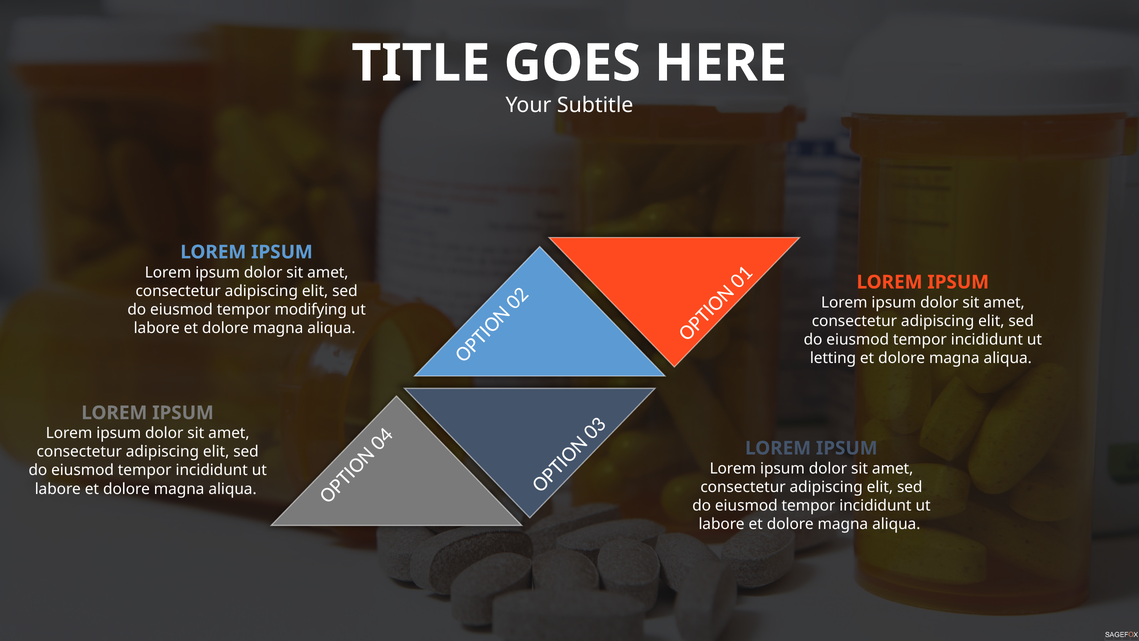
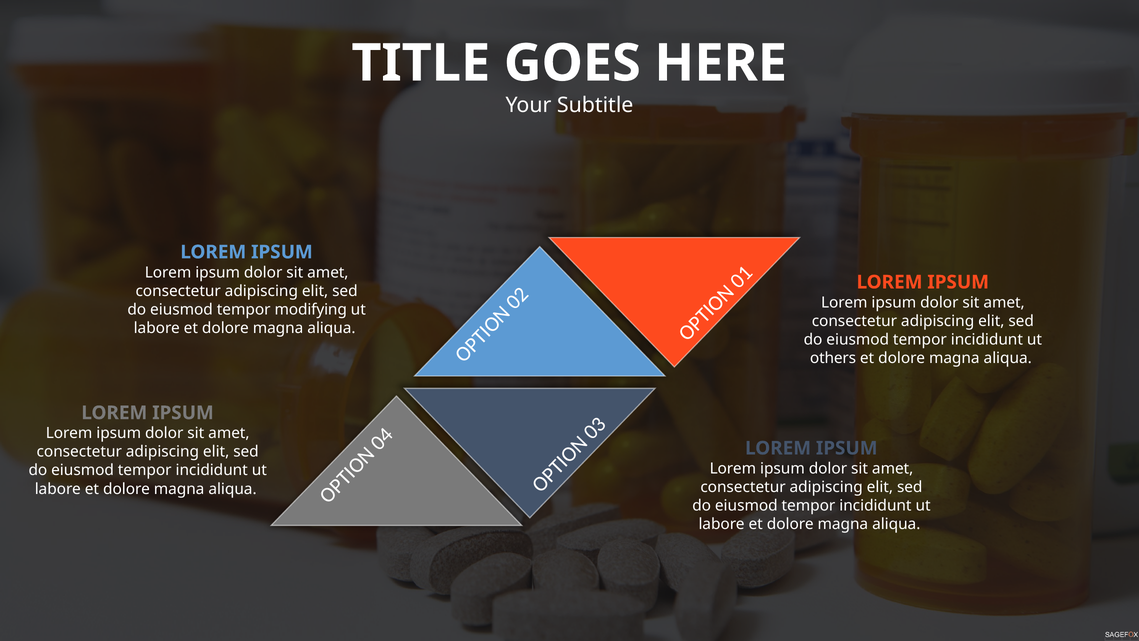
letting: letting -> others (833, 358)
